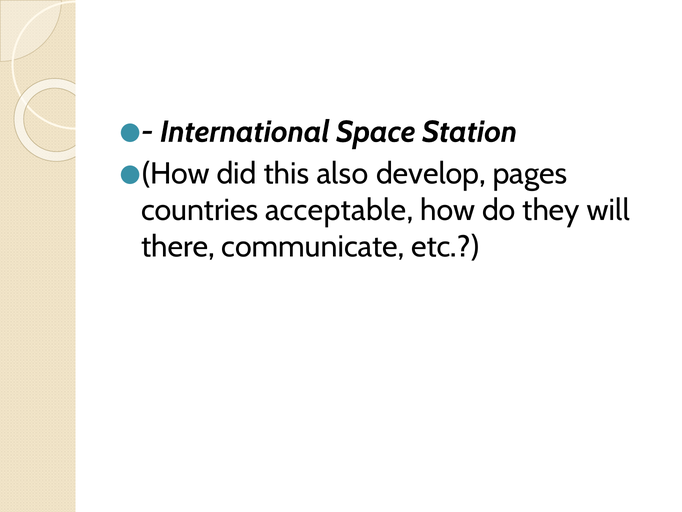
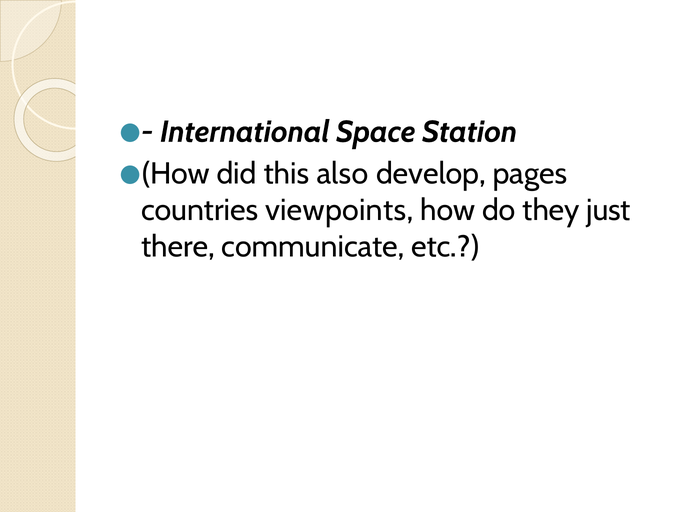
acceptable: acceptable -> viewpoints (339, 210)
will: will -> just (609, 210)
